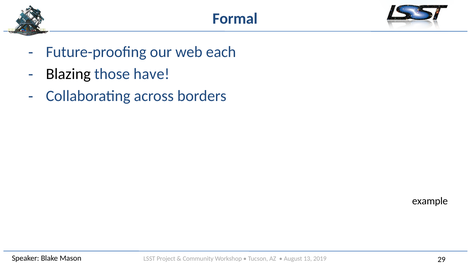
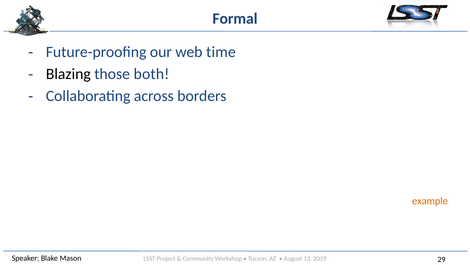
each: each -> time (221, 52)
have: have -> both (151, 74)
example colour: black -> orange (430, 201)
